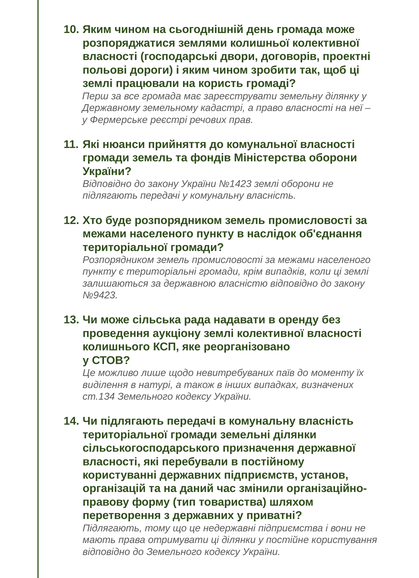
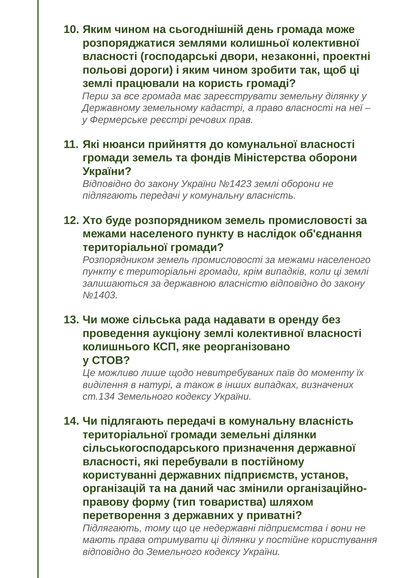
договорів: договорів -> незаконні (290, 57)
№9423: №9423 -> №1403 (100, 296)
